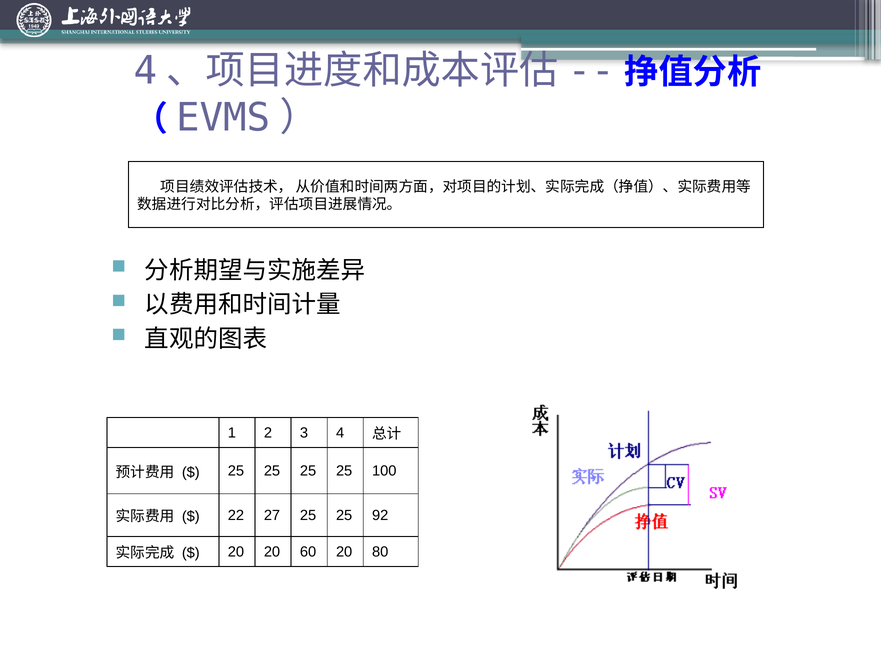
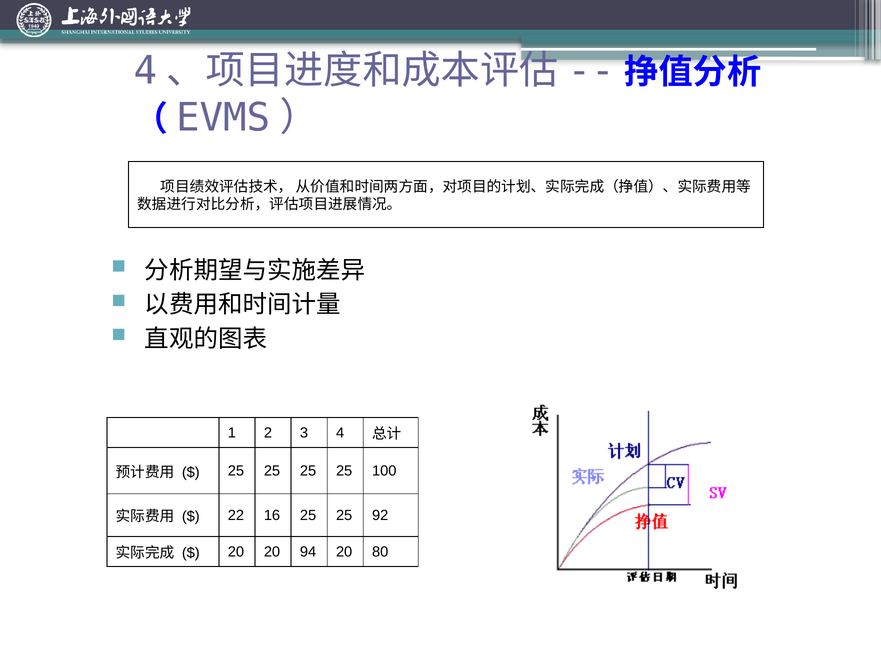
27: 27 -> 16 (272, 515)
60: 60 -> 94 (308, 552)
